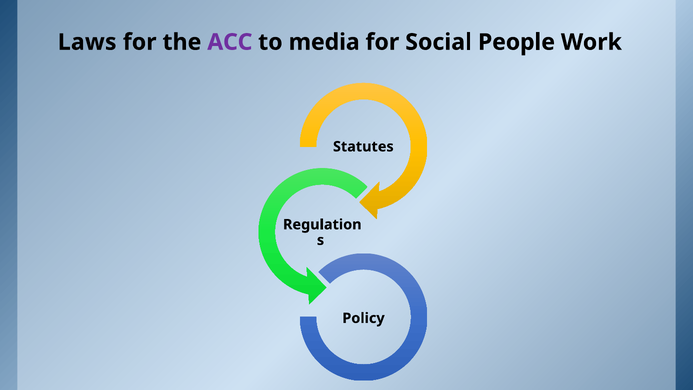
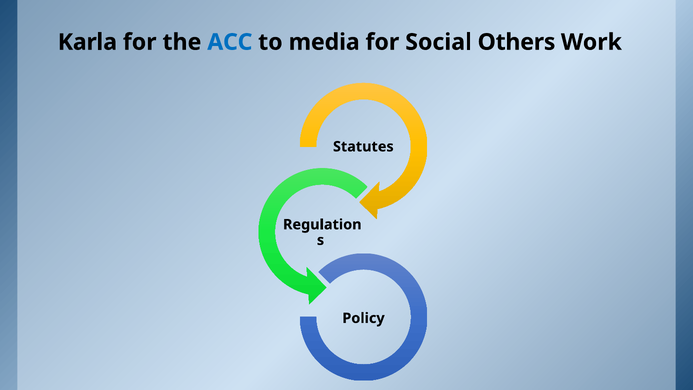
Laws: Laws -> Karla (87, 42)
ACC colour: purple -> blue (230, 42)
People: People -> Others (517, 42)
